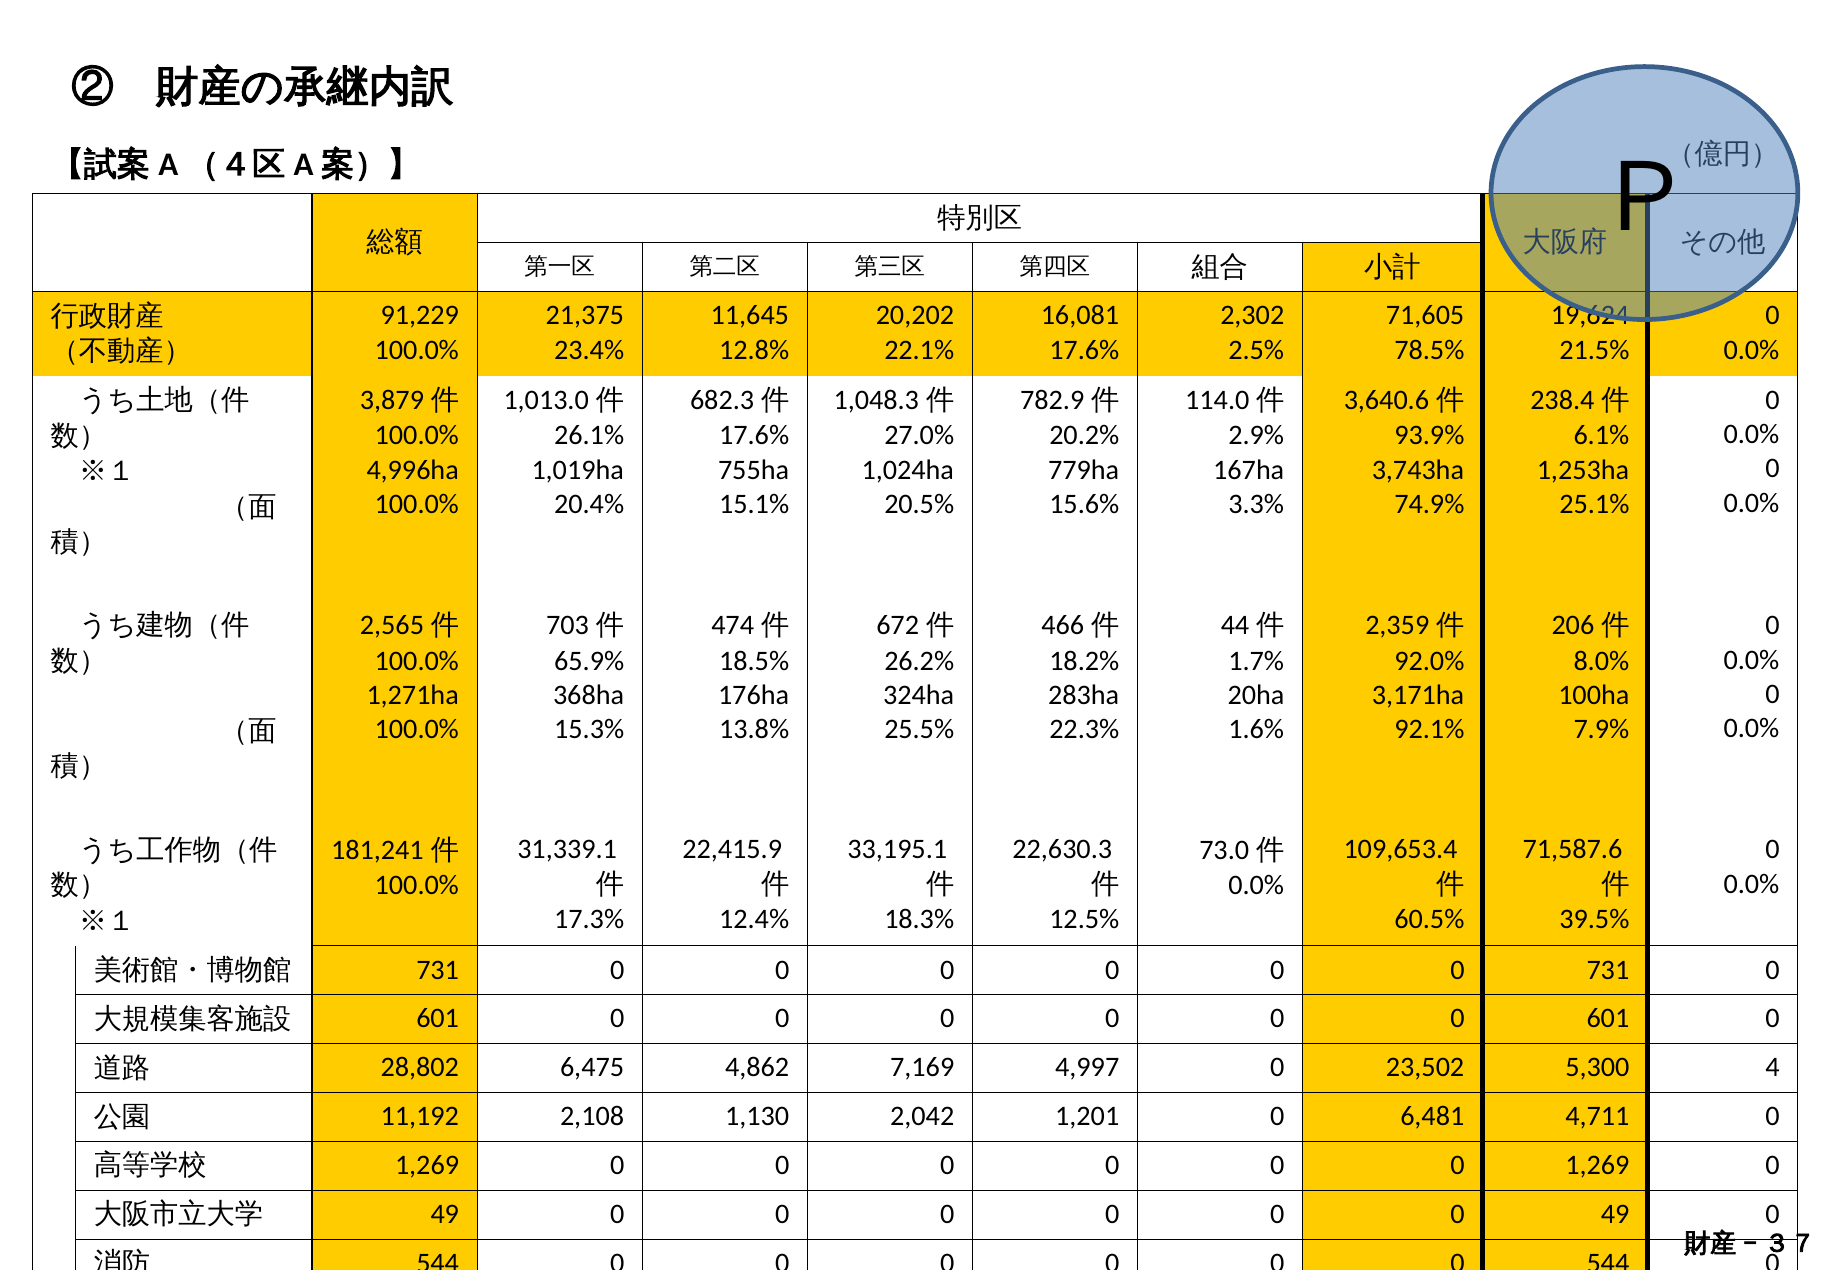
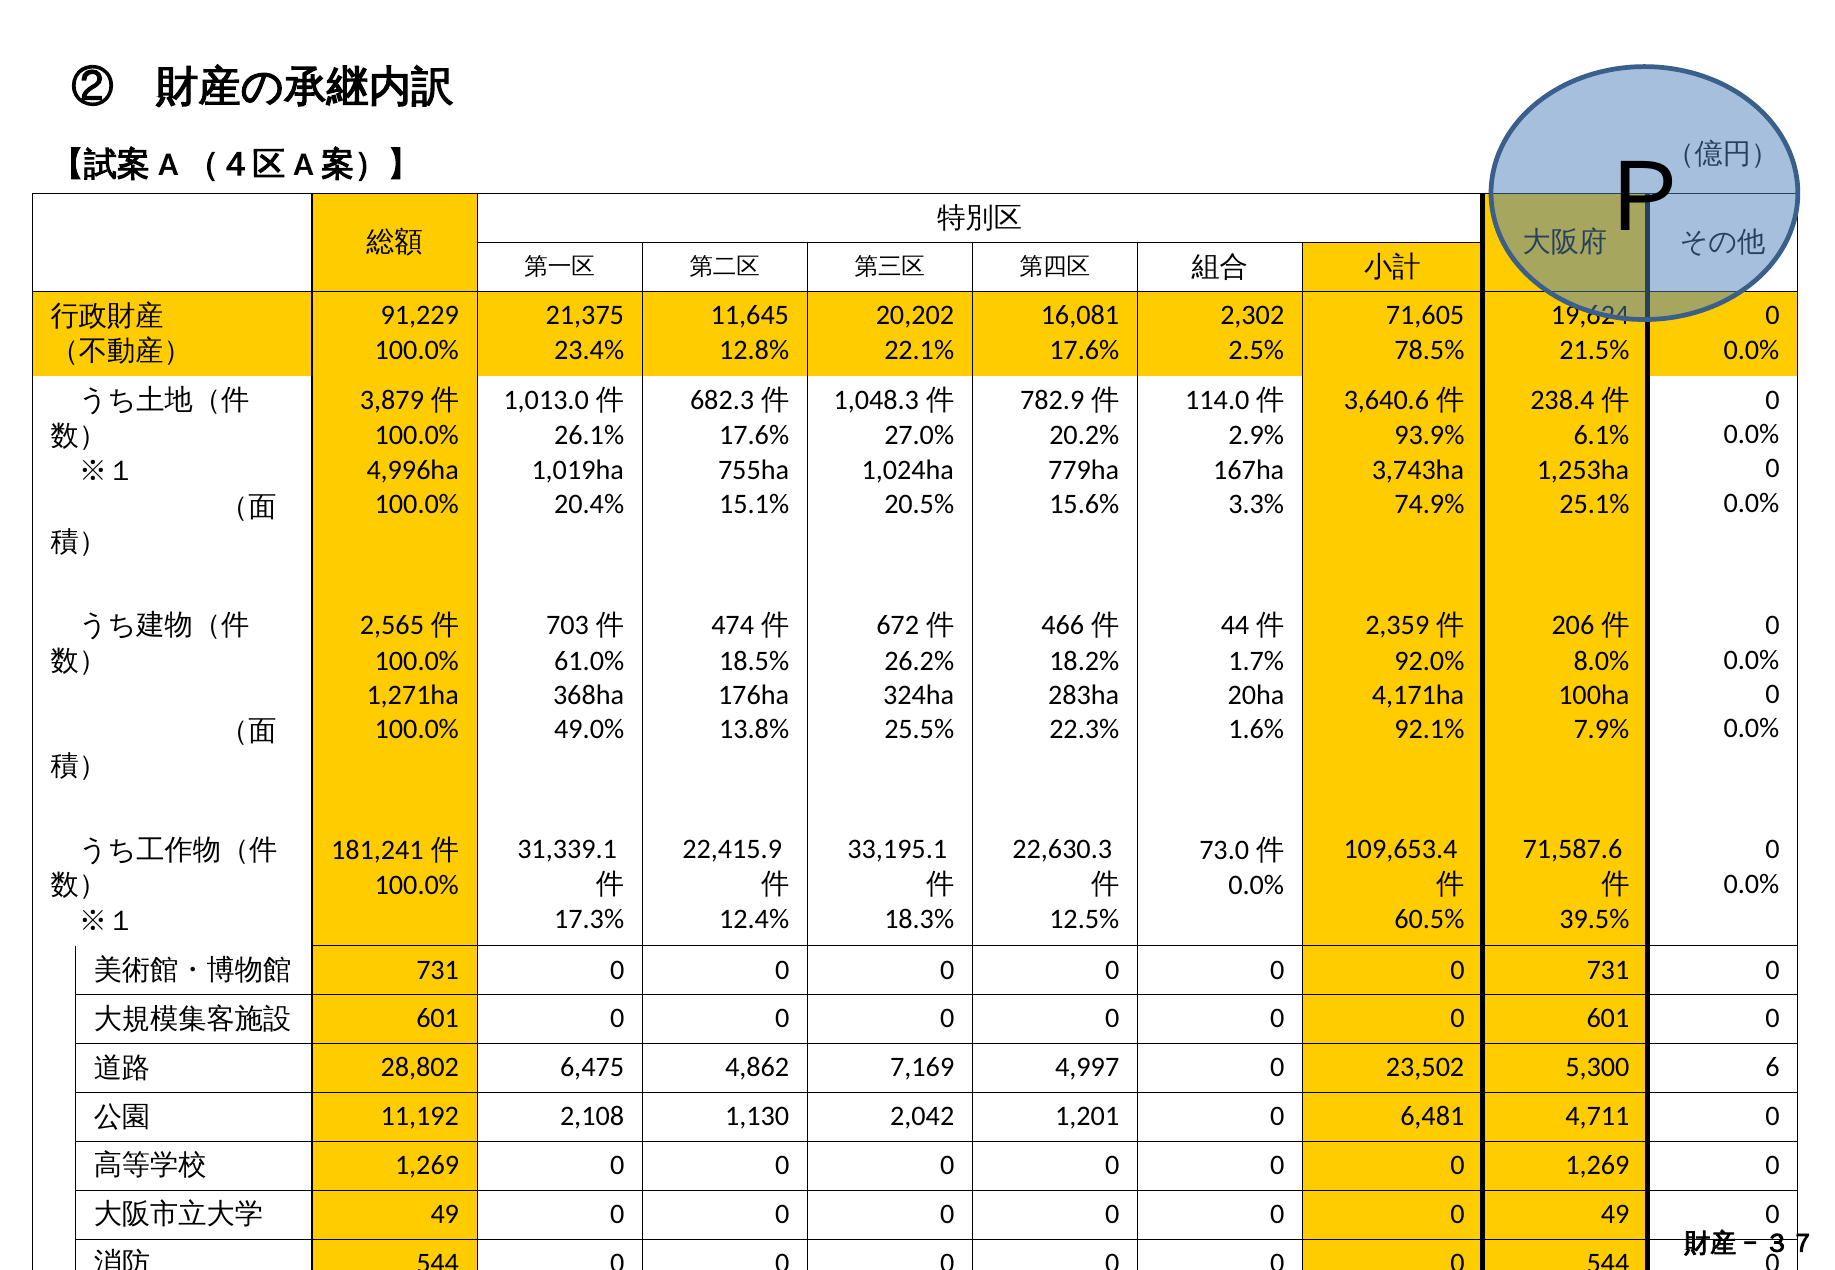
65.9%: 65.9% -> 61.0% (589, 661)
3,171ha: 3,171ha -> 4,171ha (1418, 695)
15.3%: 15.3% -> 49.0% (589, 730)
4: 4 -> 6 (1773, 1068)
